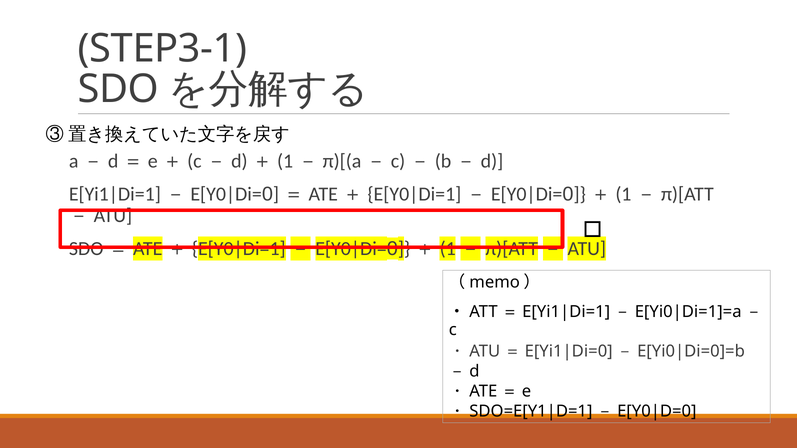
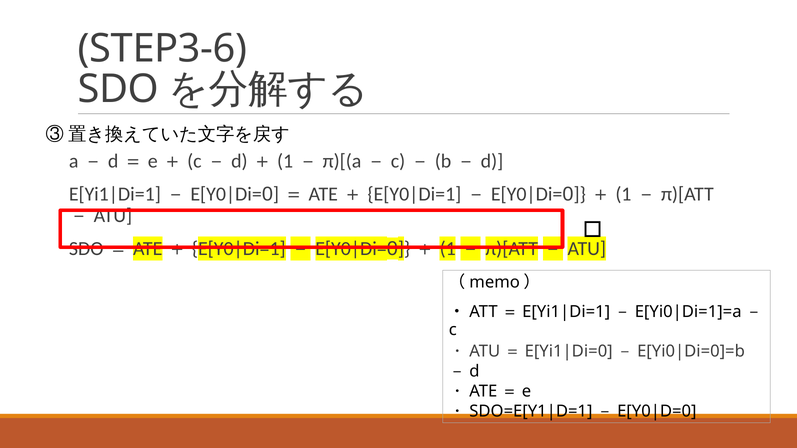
STEP3-1: STEP3-1 -> STEP3-6 (162, 49)
